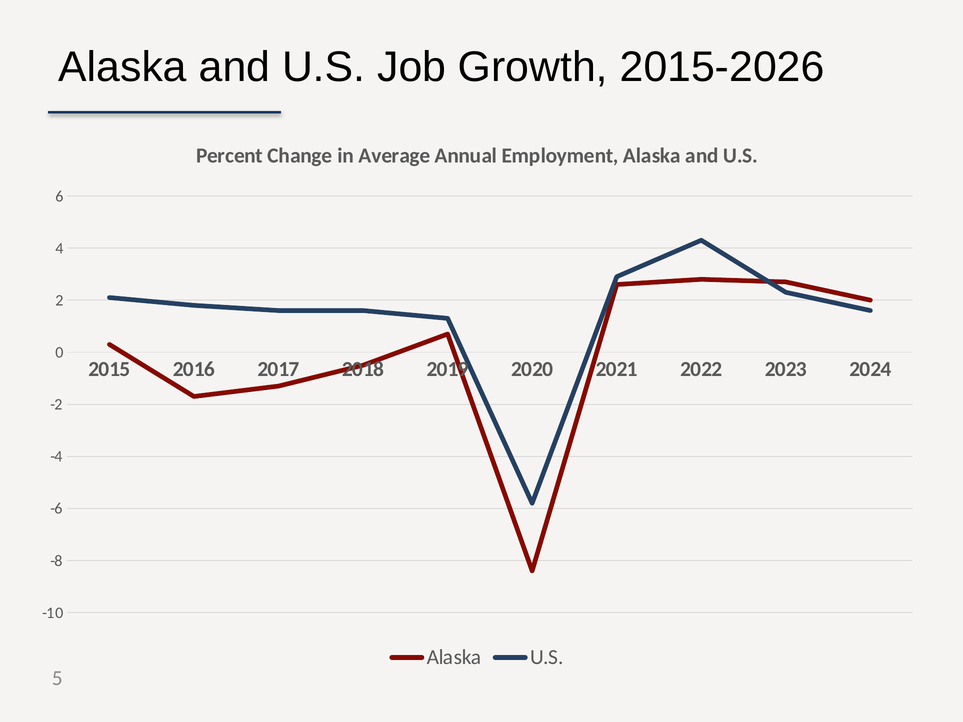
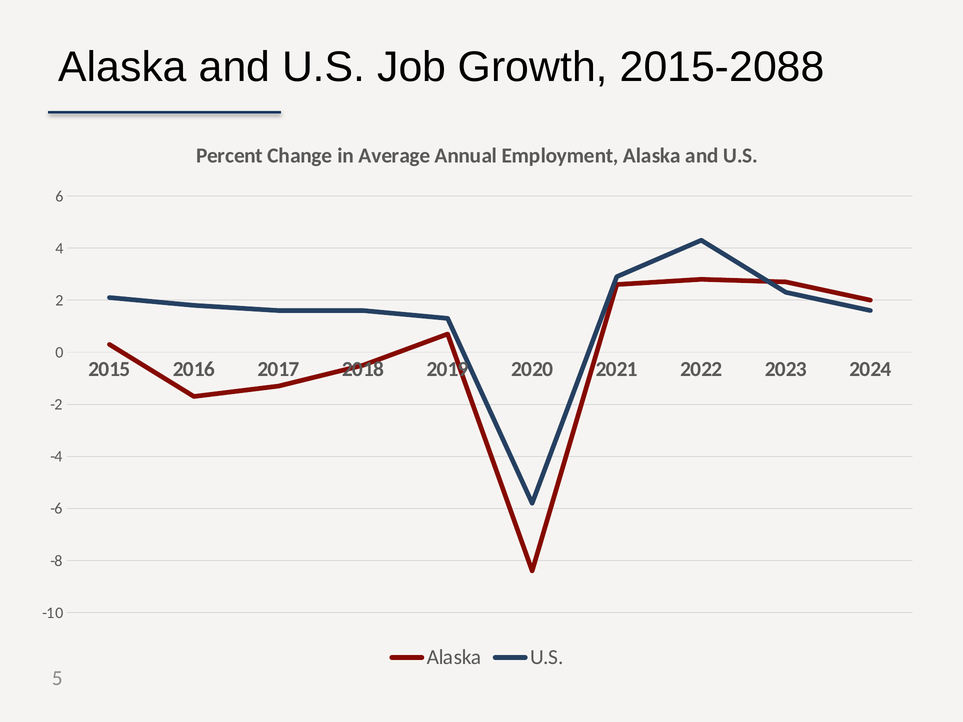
2015-2026: 2015-2026 -> 2015-2088 (722, 67)
